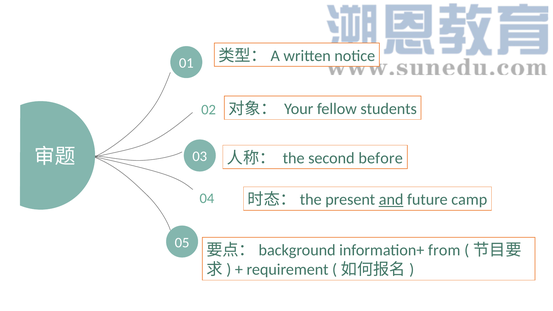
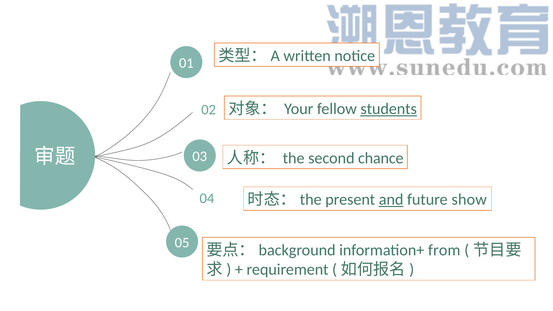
students underline: none -> present (389, 109)
before: before -> chance (381, 158)
camp: camp -> show (469, 200)
